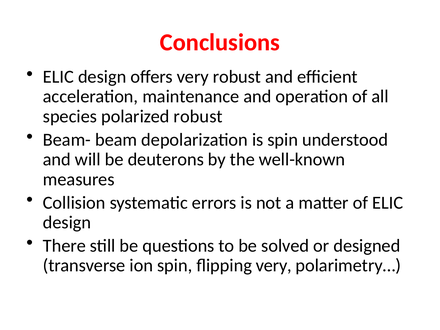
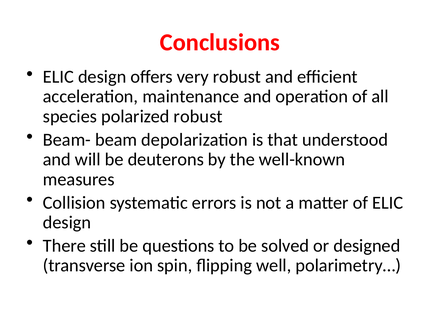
is spin: spin -> that (283, 140)
flipping very: very -> well (274, 266)
